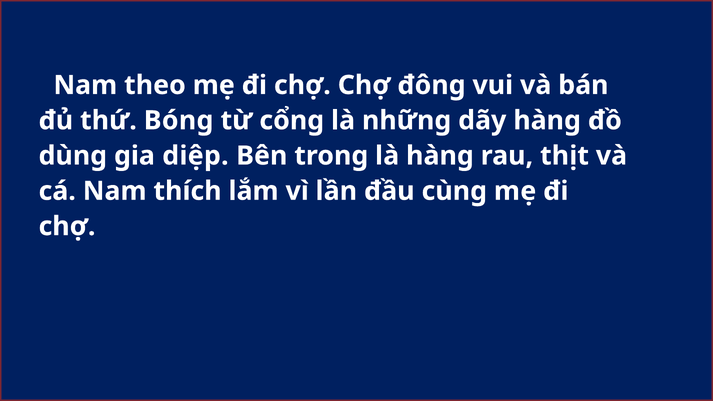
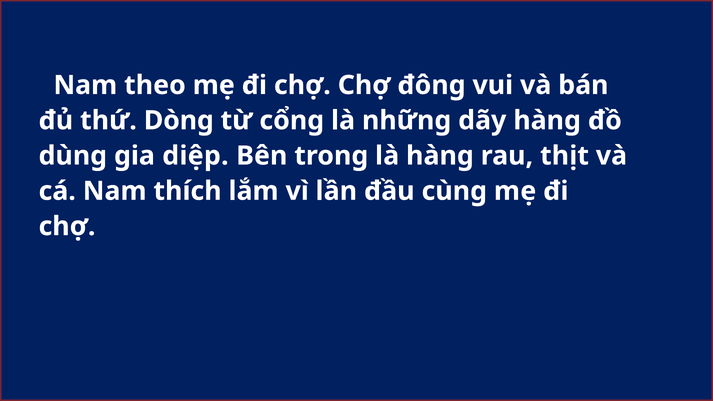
Bóng: Bóng -> Dòng (179, 121)
